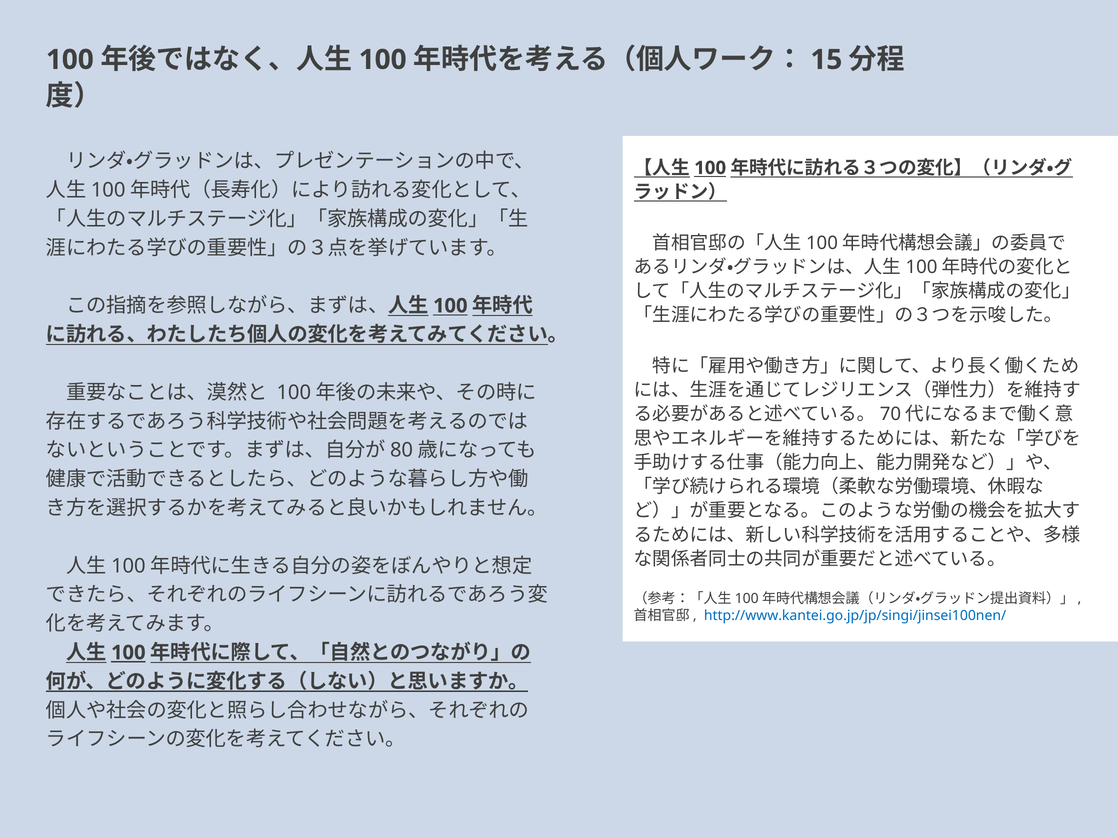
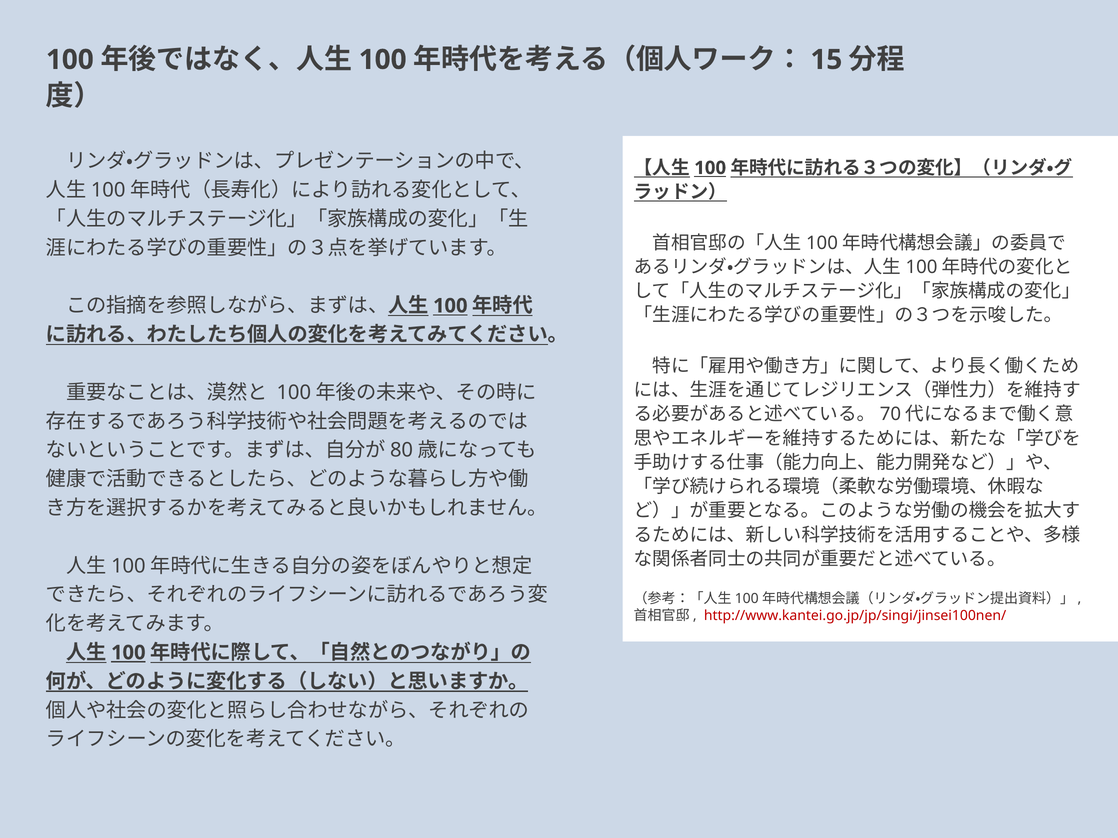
http://www.kantei.go.jp/jp/singi/jinsei100nen/ colour: blue -> red (855, 616)
